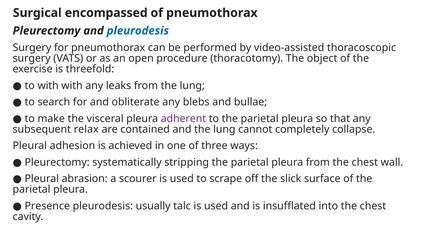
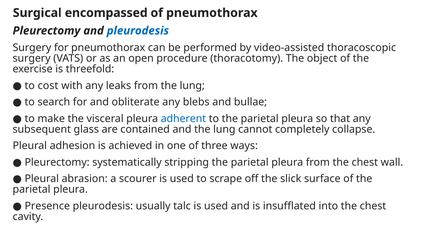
to with: with -> cost (48, 86)
adherent colour: purple -> blue (183, 119)
relax: relax -> glass (86, 129)
